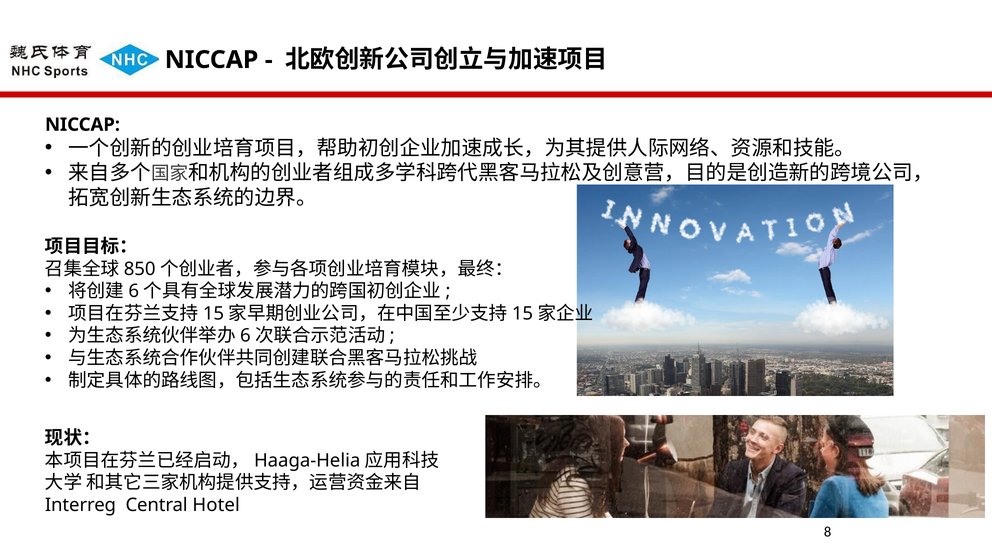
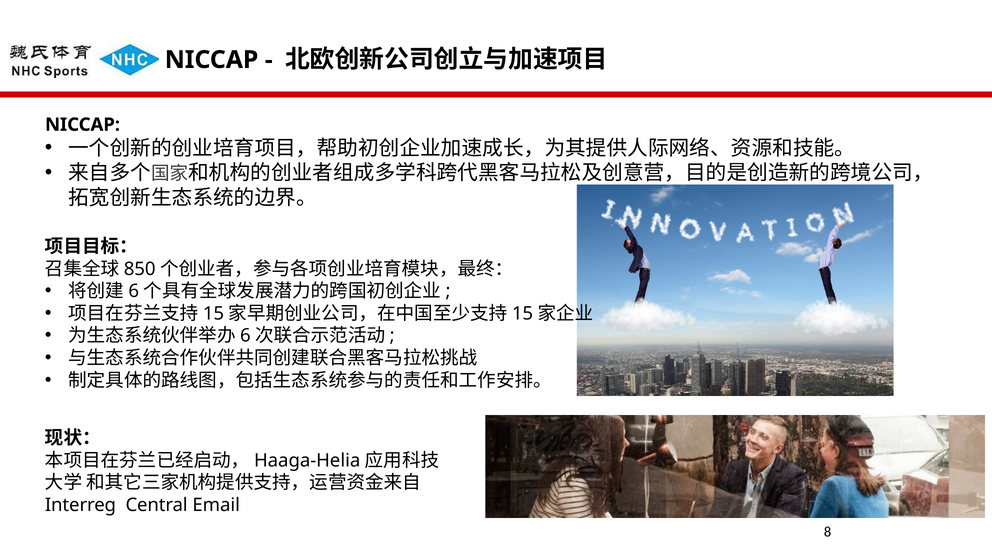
Hotel: Hotel -> Email (216, 505)
